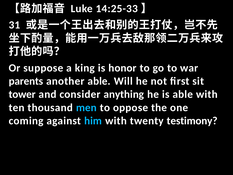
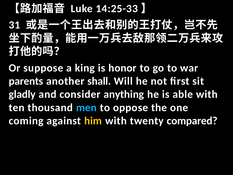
another able: able -> shall (99, 81)
tower: tower -> gladly (22, 94)
him colour: light blue -> yellow (93, 121)
testimony: testimony -> compared (192, 121)
